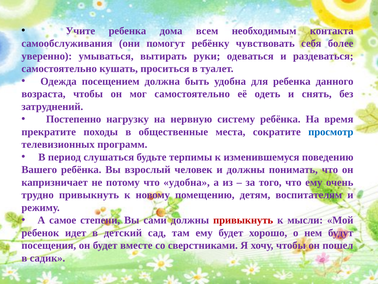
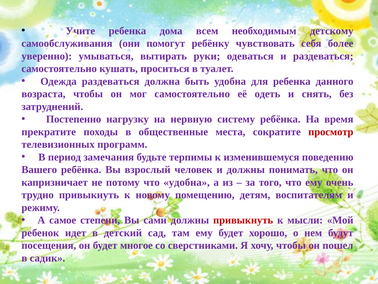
контакта: контакта -> детскому (332, 31)
Одежда посещением: посещением -> раздеваться (111, 81)
просмотр colour: blue -> red (331, 132)
слушаться: слушаться -> замечания (109, 157)
вместе: вместе -> многое (136, 245)
